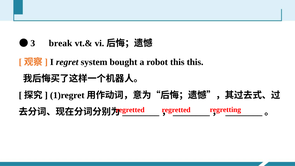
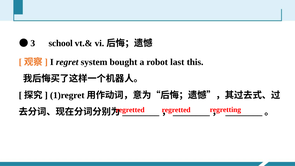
break: break -> school (61, 43)
robot this: this -> last (177, 62)
